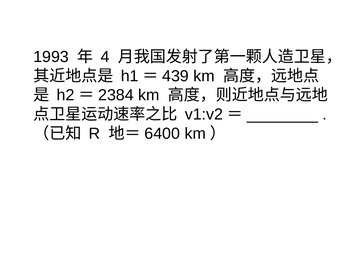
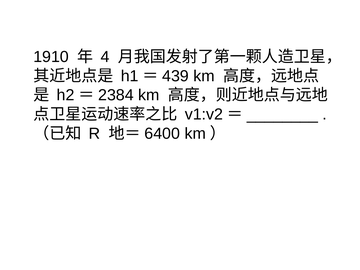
1993: 1993 -> 1910 (51, 57)
